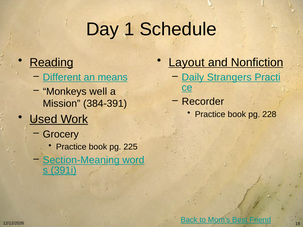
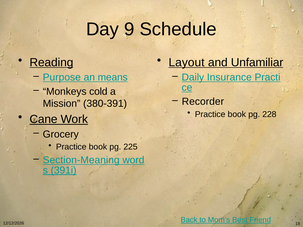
1: 1 -> 9 (129, 29)
Nonfiction: Nonfiction -> Unfamiliar (257, 62)
Different: Different -> Purpose (62, 77)
Strangers: Strangers -> Insurance (229, 77)
well: well -> cold (98, 92)
384-391: 384-391 -> 380-391 (105, 104)
Used: Used -> Cane (44, 119)
